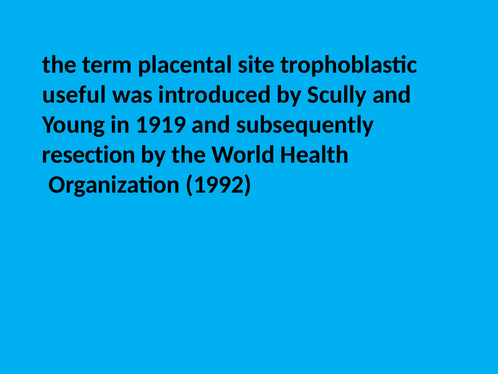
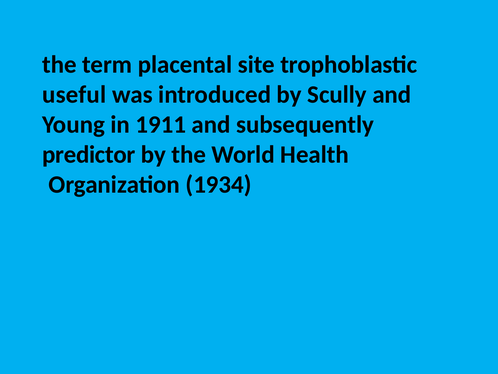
1919: 1919 -> 1911 (161, 124)
resection: resection -> predictor (89, 154)
1992: 1992 -> 1934 (219, 184)
